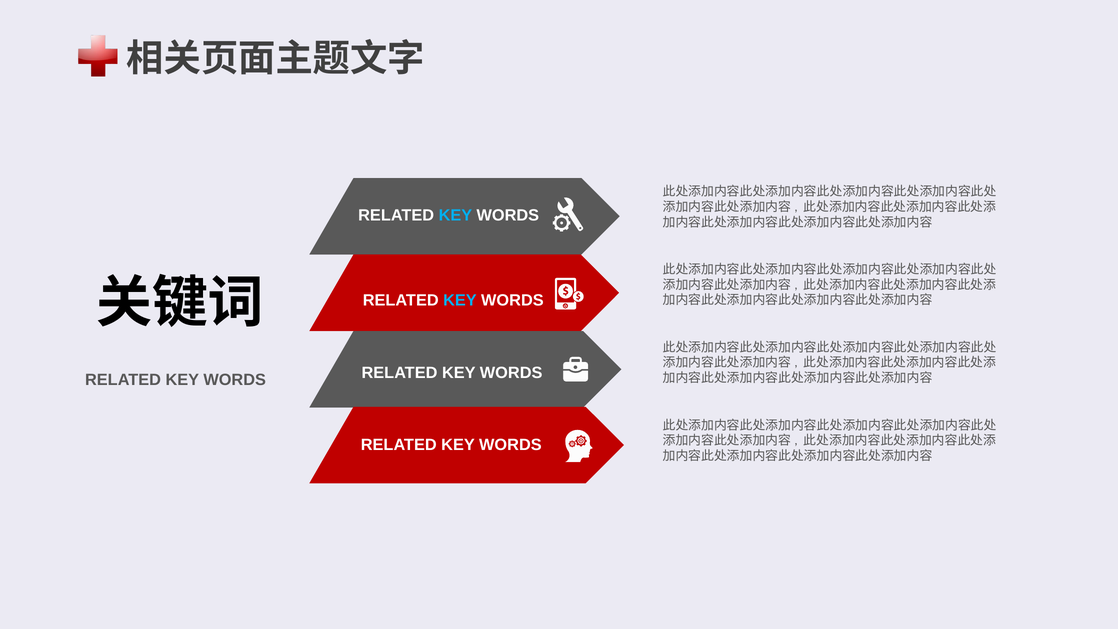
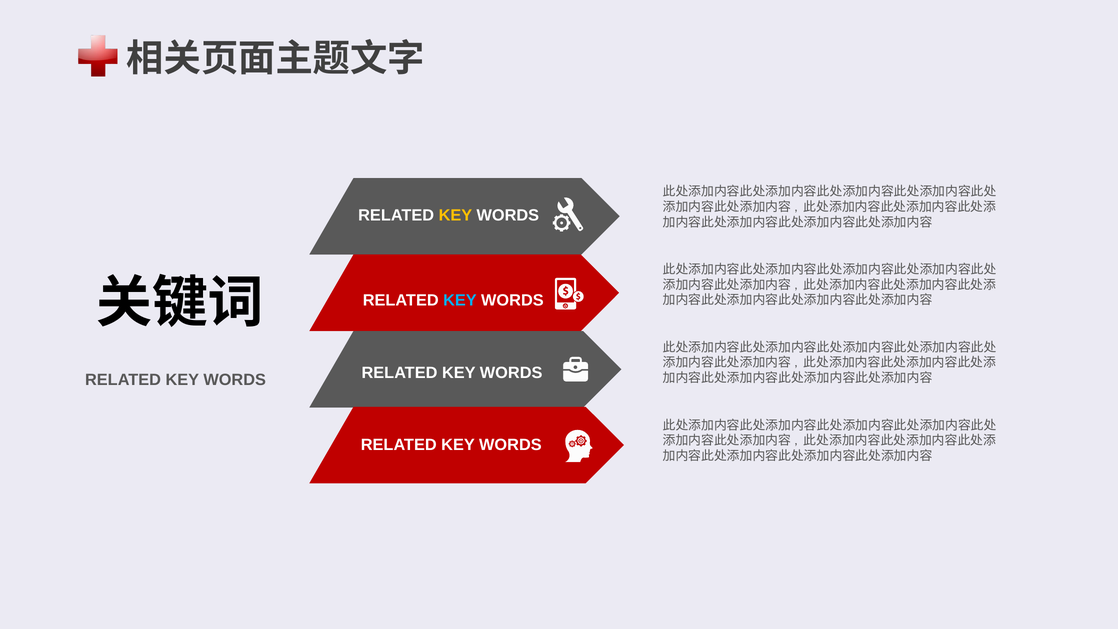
KEY colour: light blue -> yellow (455, 215)
